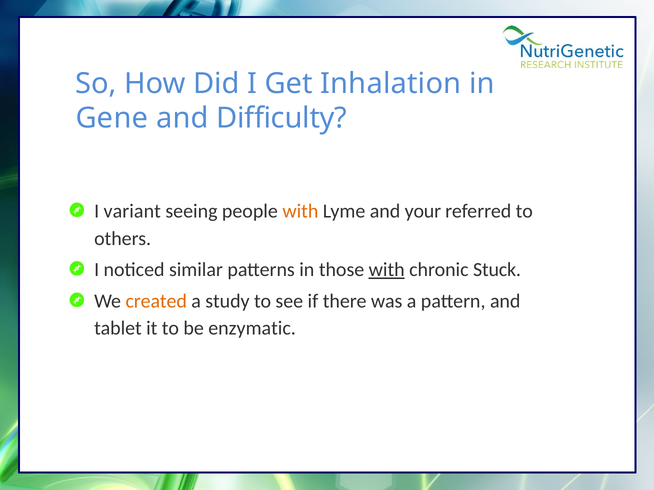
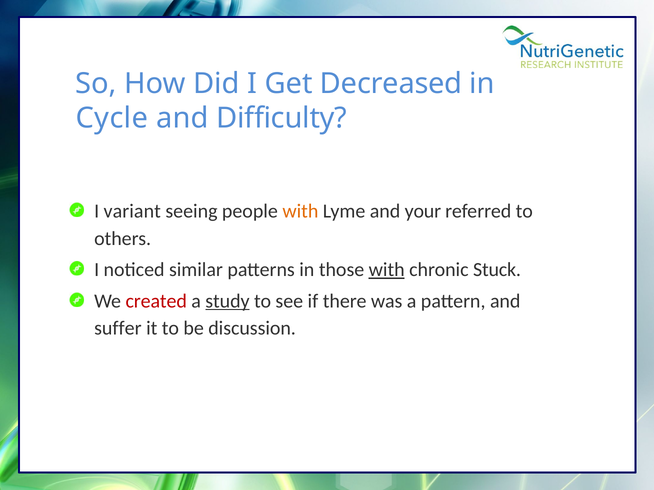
Inhalation: Inhalation -> Decreased (391, 84)
Gene: Gene -> Cycle (112, 119)
created colour: orange -> red (156, 301)
study underline: none -> present (227, 301)
tablet: tablet -> suffer (118, 329)
enzymatic: enzymatic -> discussion (252, 329)
